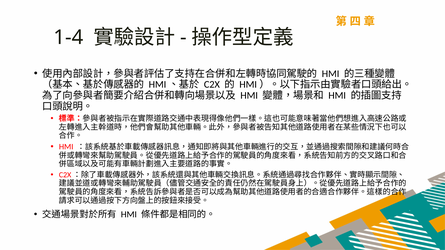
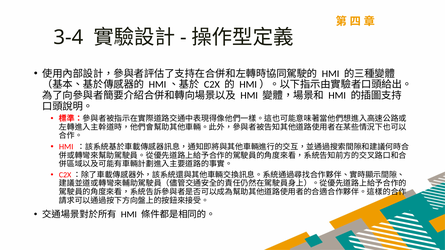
1-4: 1-4 -> 3-4 (68, 37)
